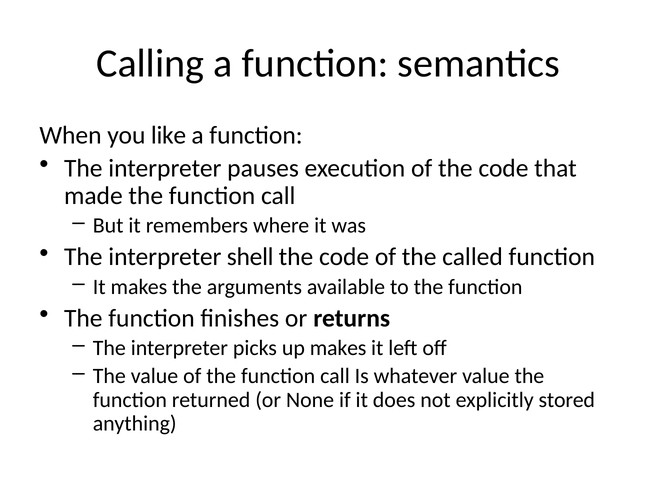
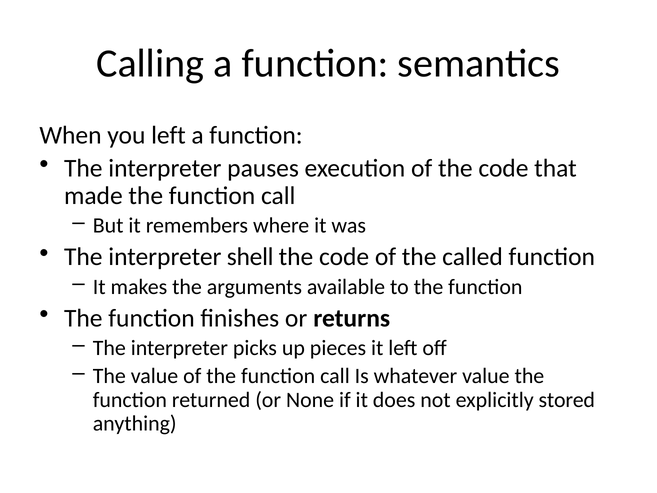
you like: like -> left (168, 135)
up makes: makes -> pieces (338, 348)
